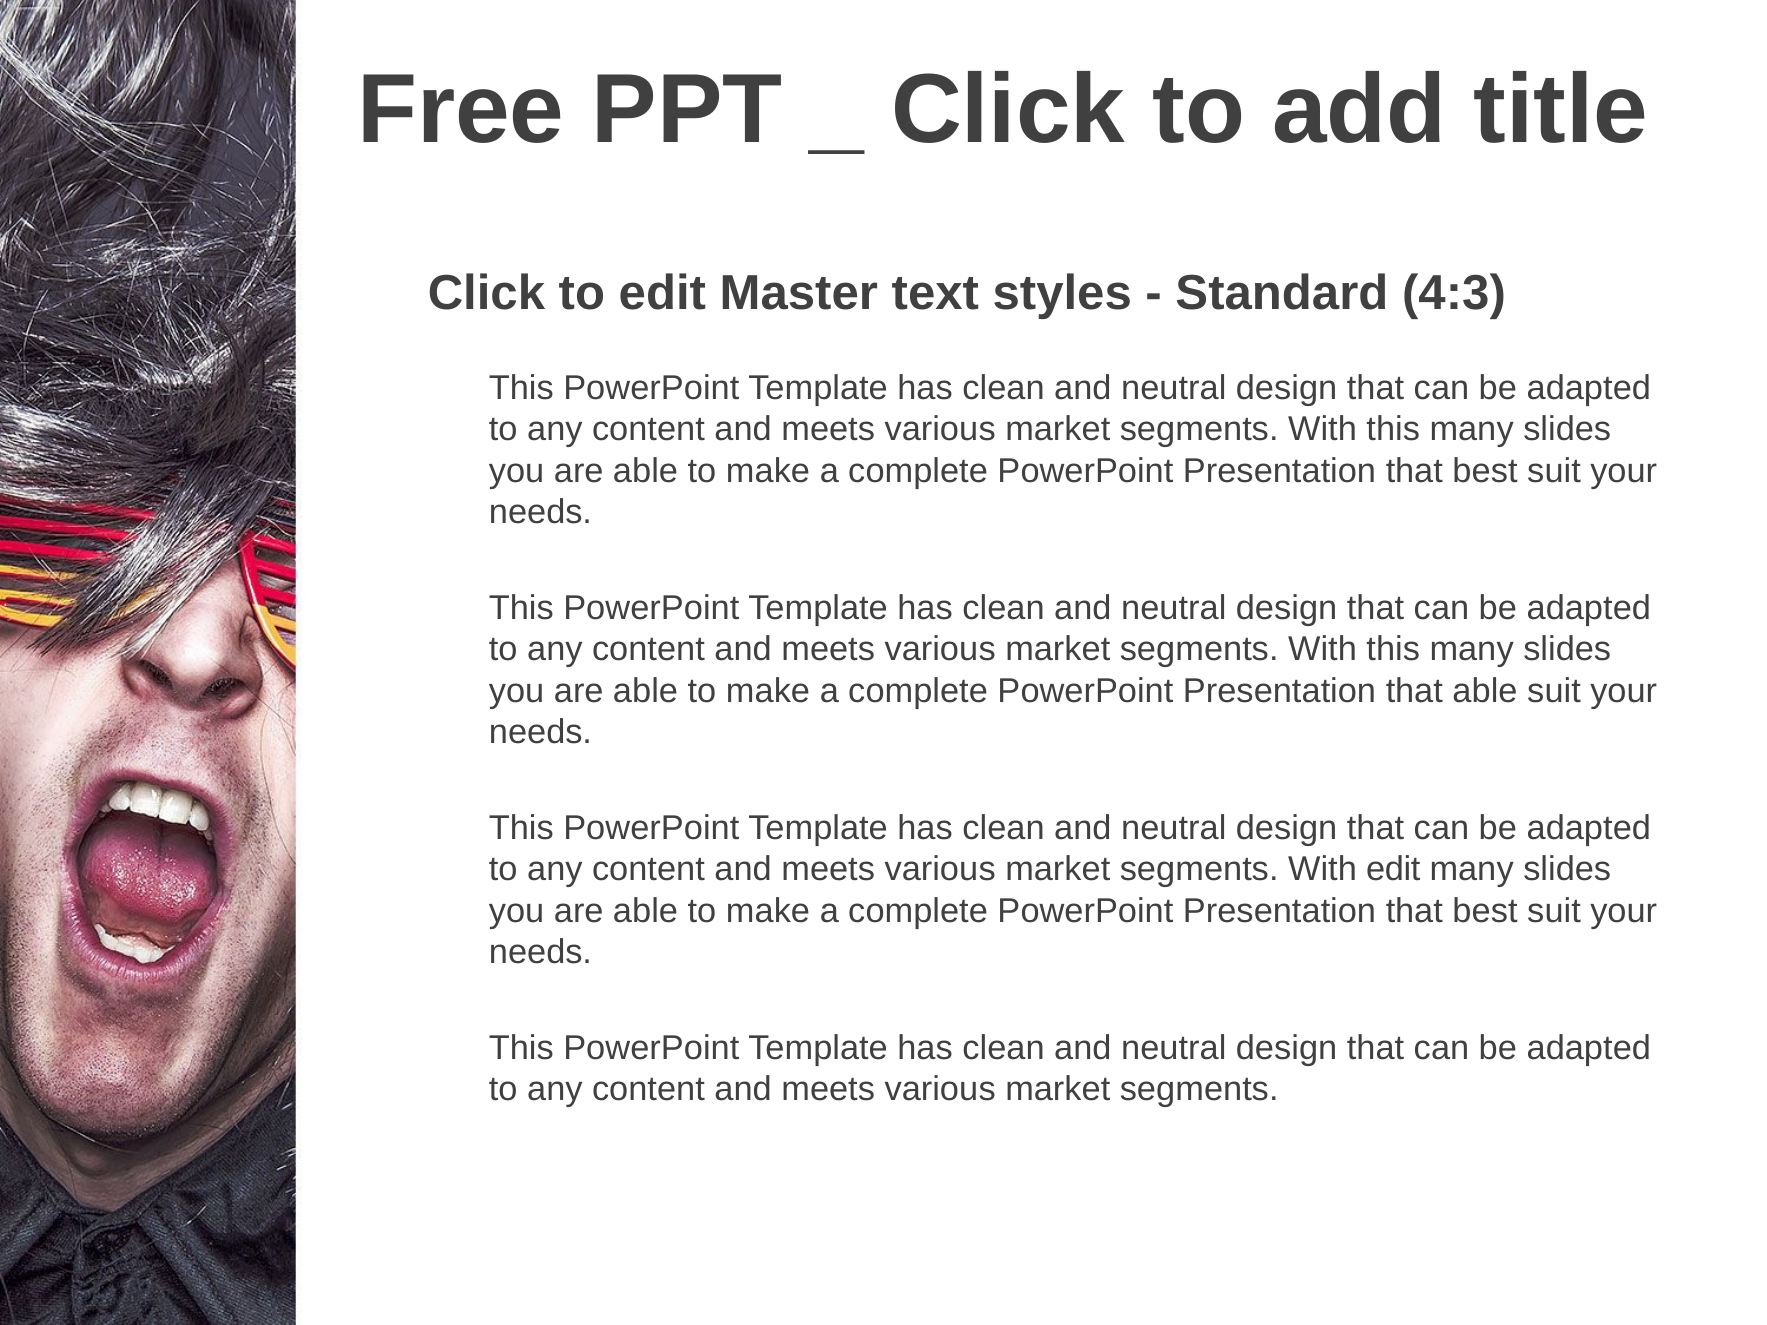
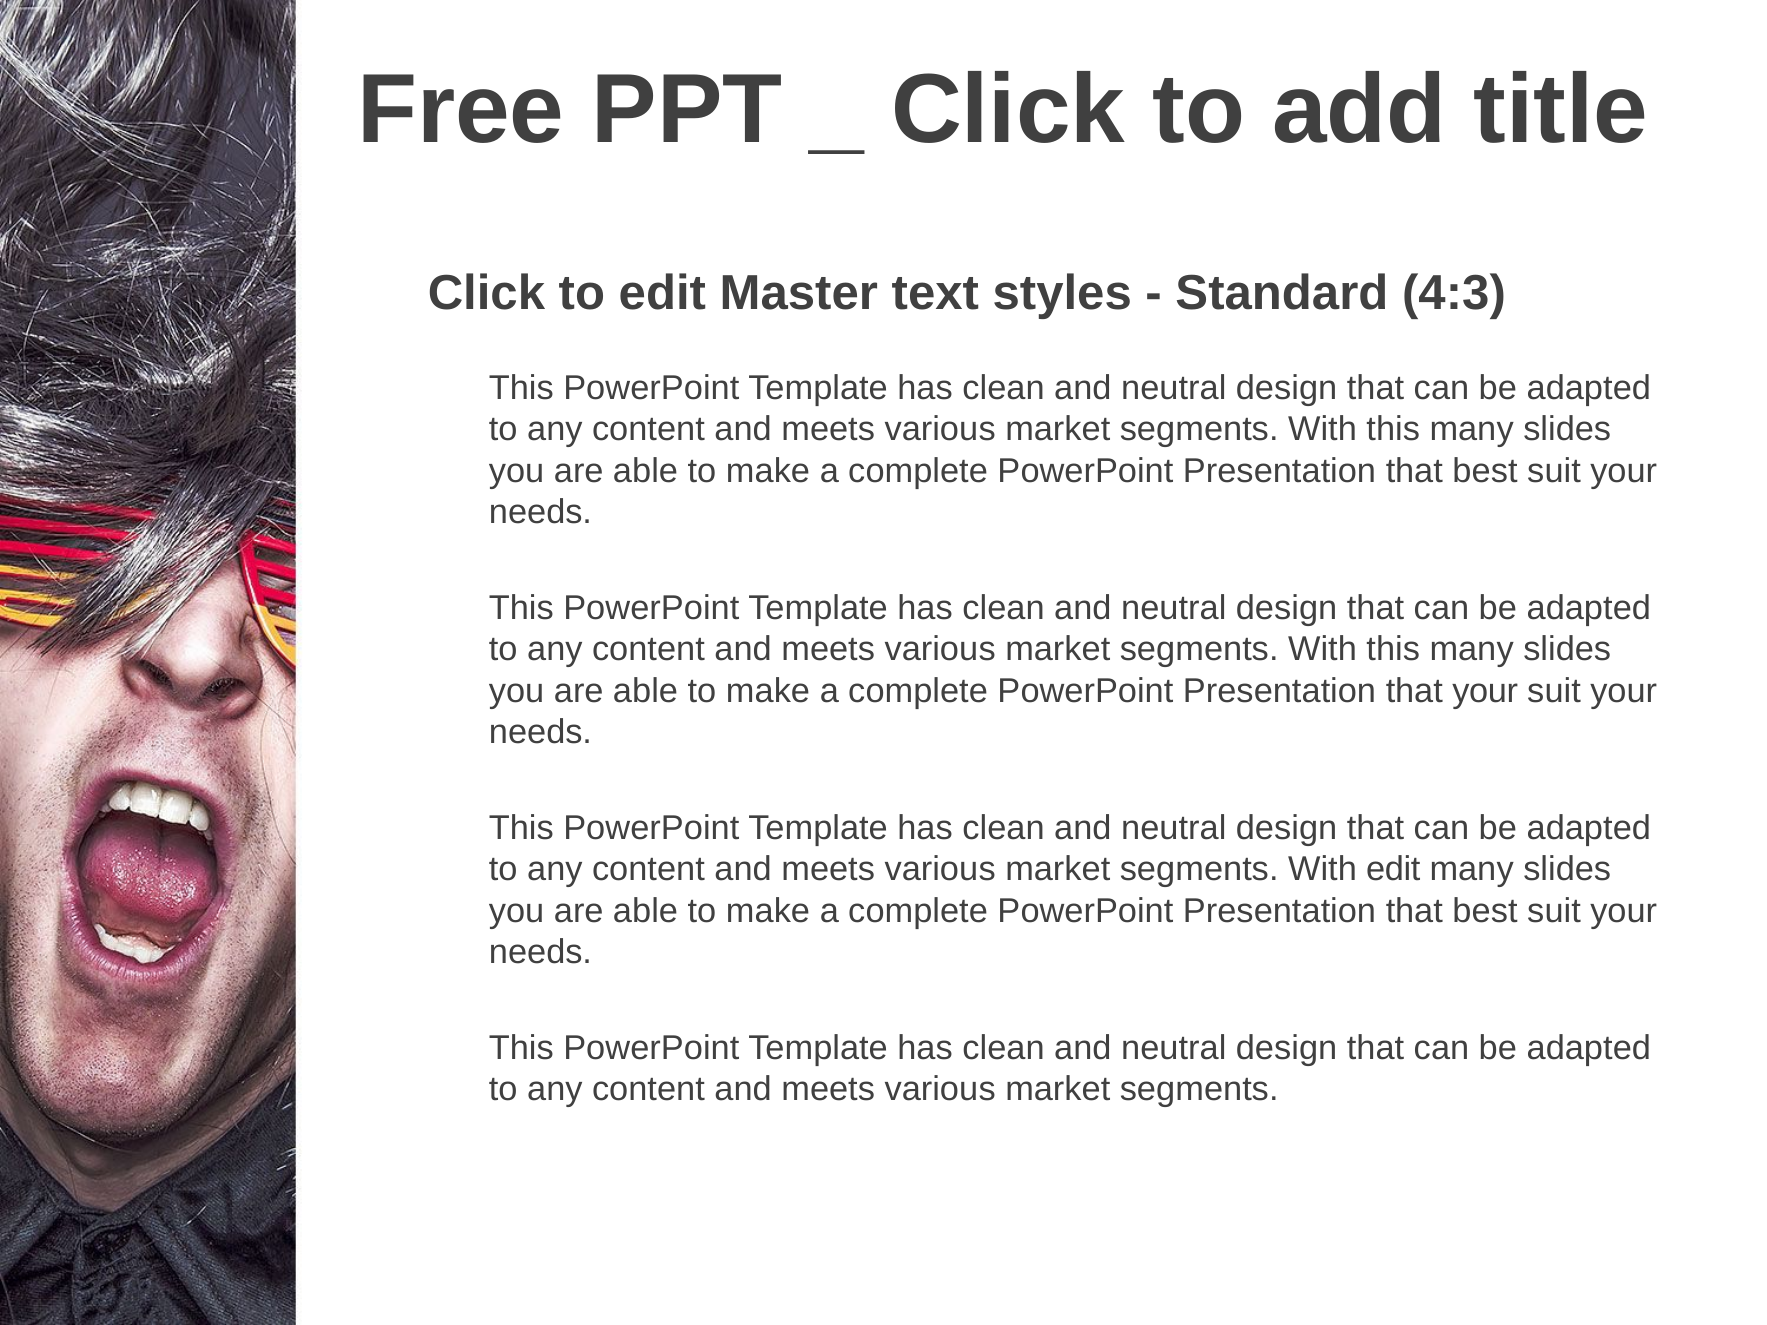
that able: able -> your (1485, 691)
